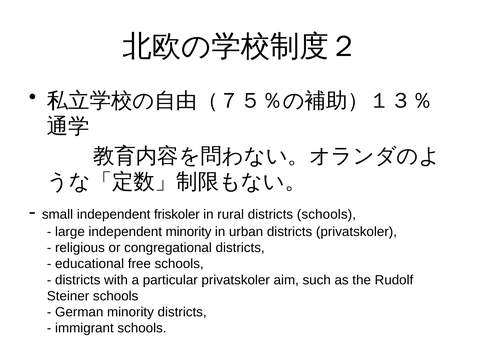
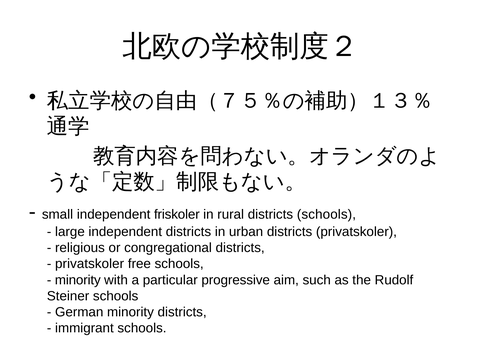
independent minority: minority -> districts (188, 232)
educational: educational -> privatskoler (90, 264)
districts: districts -> minority (78, 281)
particular privatskoler: privatskoler -> progressive (236, 281)
